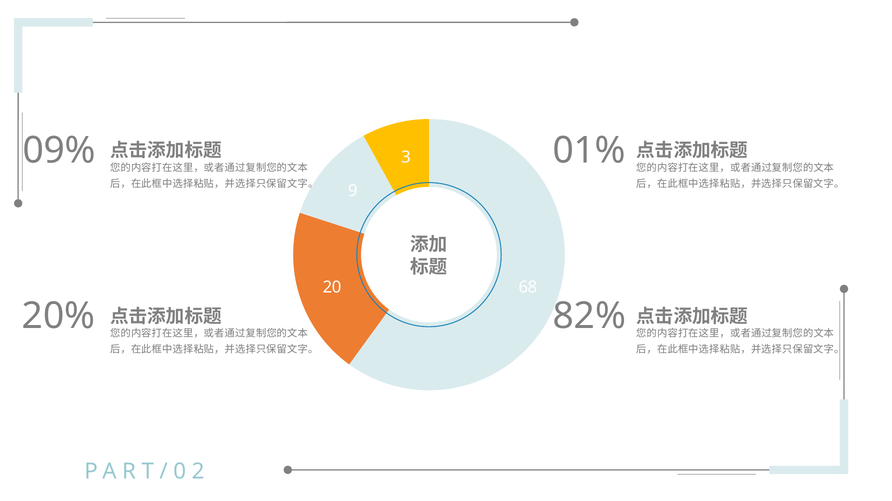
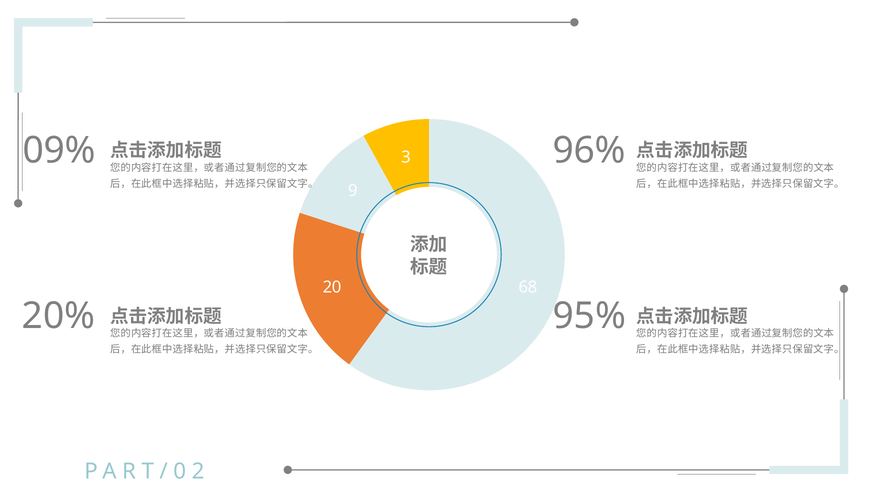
01%: 01% -> 96% (589, 151)
82%: 82% -> 95% (589, 316)
